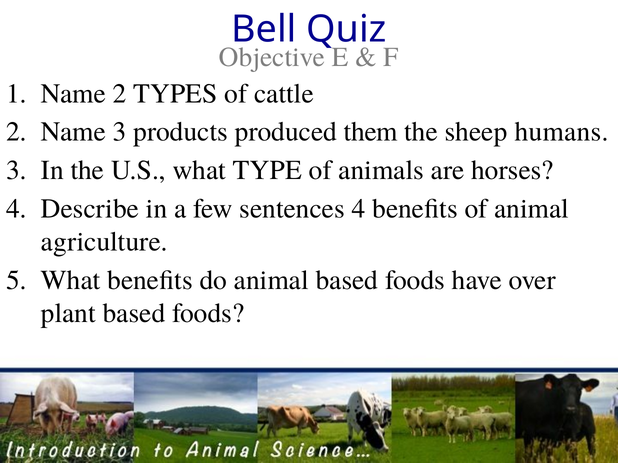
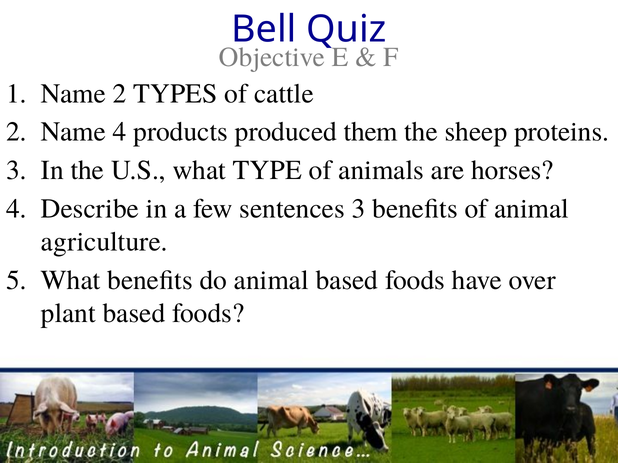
Name 3: 3 -> 4 (120, 132)
humans: humans -> proteins (562, 132)
sentences 4: 4 -> 3 (359, 209)
